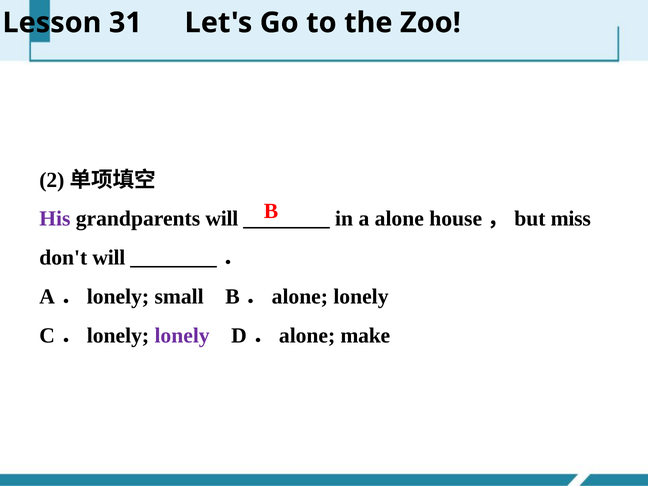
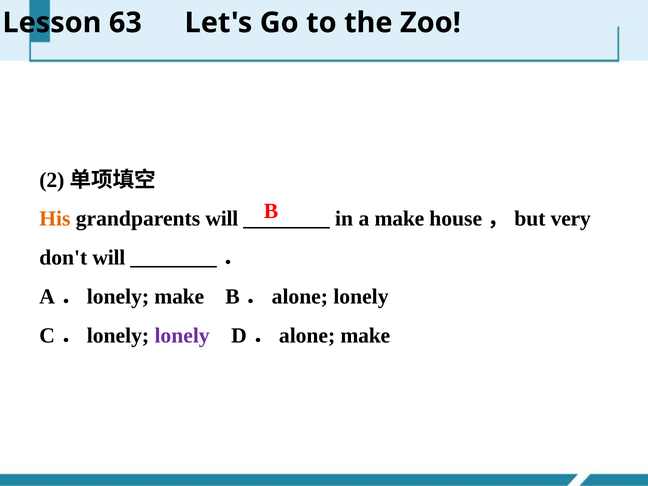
31: 31 -> 63 (125, 23)
His colour: purple -> orange (55, 219)
a alone: alone -> make (399, 219)
miss: miss -> very (571, 219)
A．lonely small: small -> make (179, 297)
